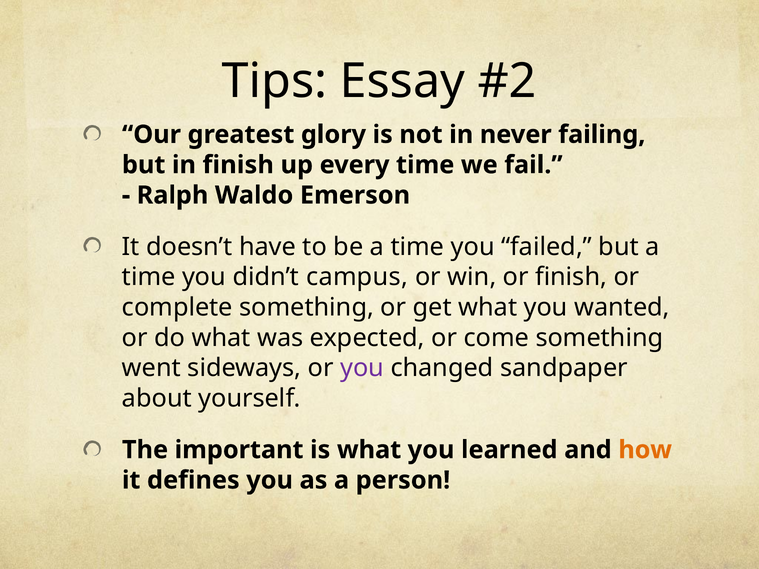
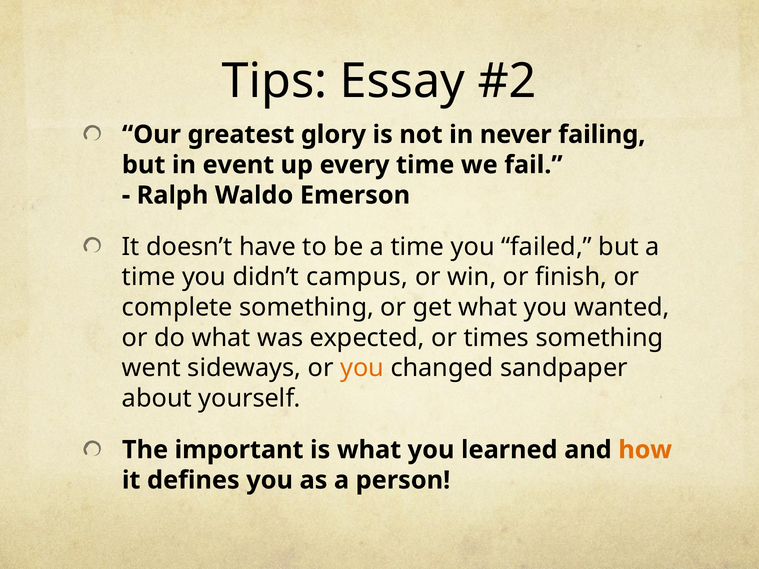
in finish: finish -> event (238, 165)
come: come -> times (496, 338)
you colour: purple -> orange (362, 368)
